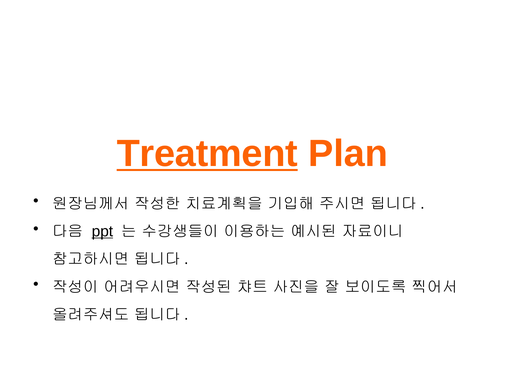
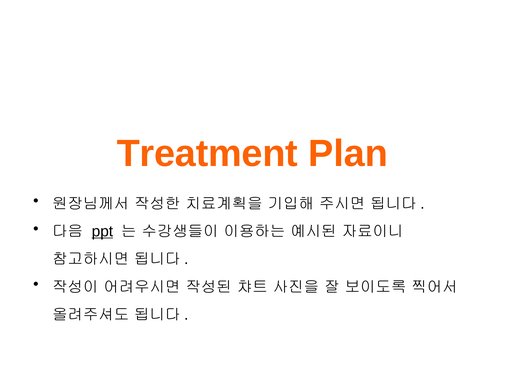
Treatment underline: present -> none (207, 154)
